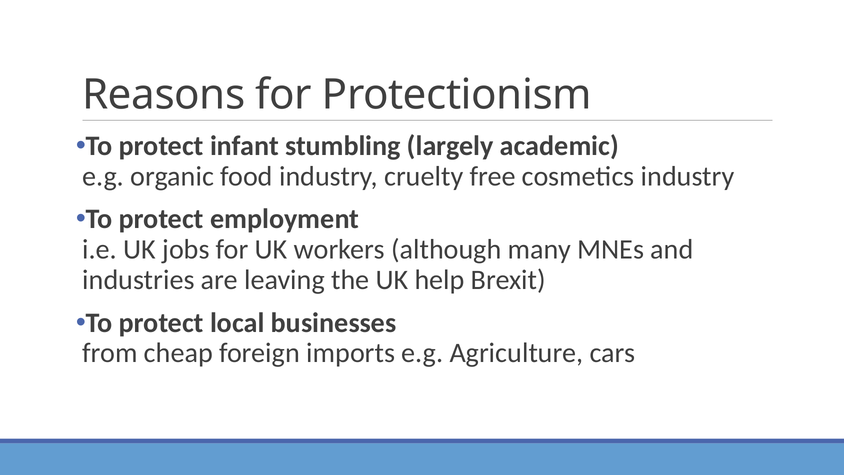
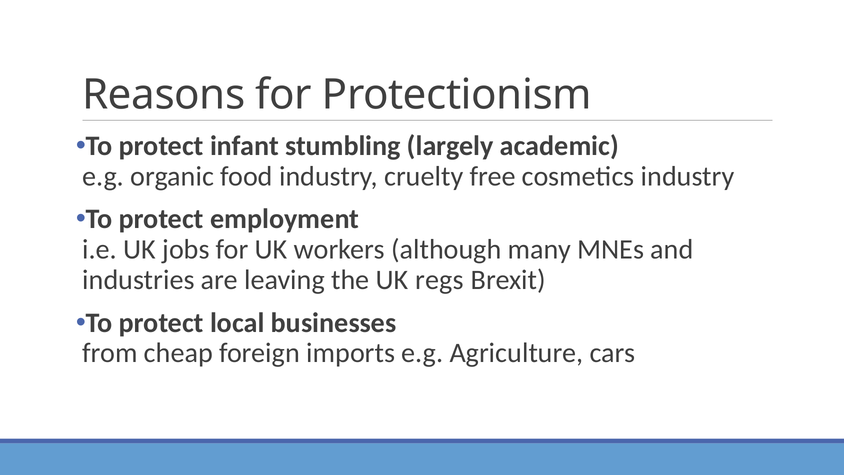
help: help -> regs (440, 280)
